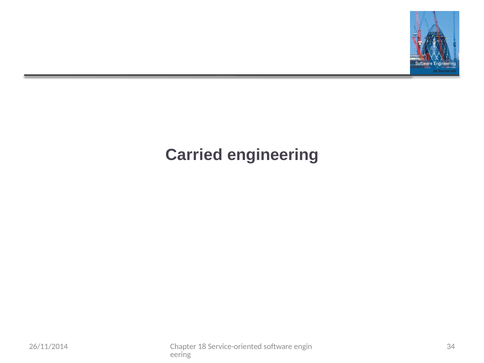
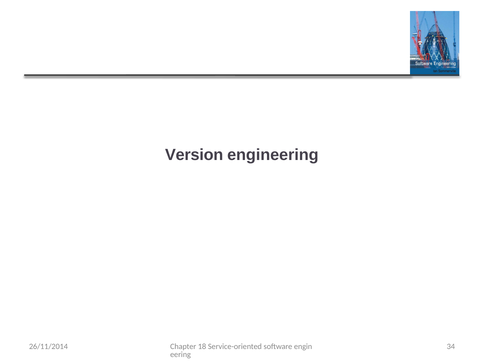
Carried: Carried -> Version (194, 155)
